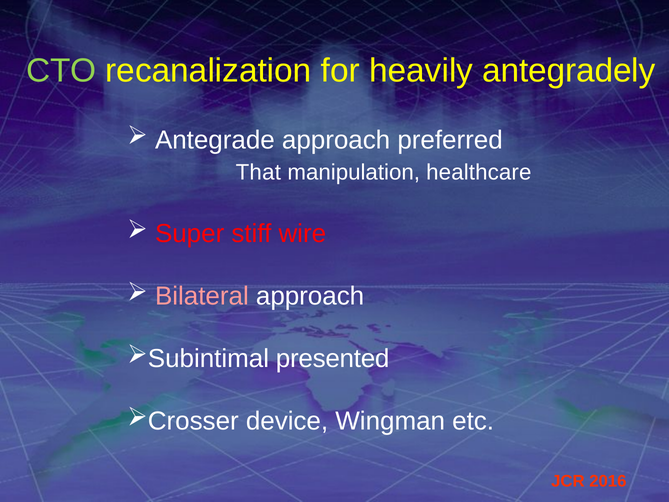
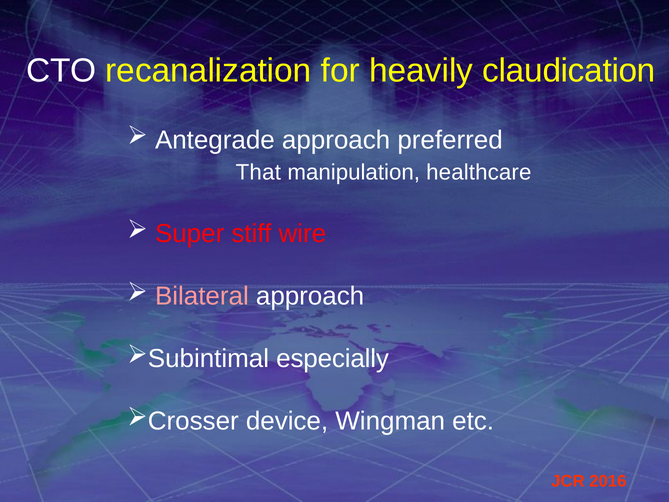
CTO colour: light green -> white (61, 71)
antegradely: antegradely -> claudication (569, 71)
presented: presented -> especially (333, 359)
